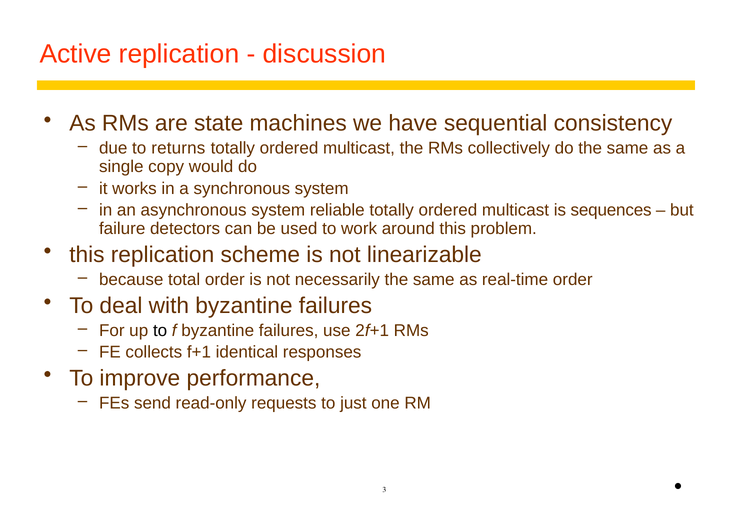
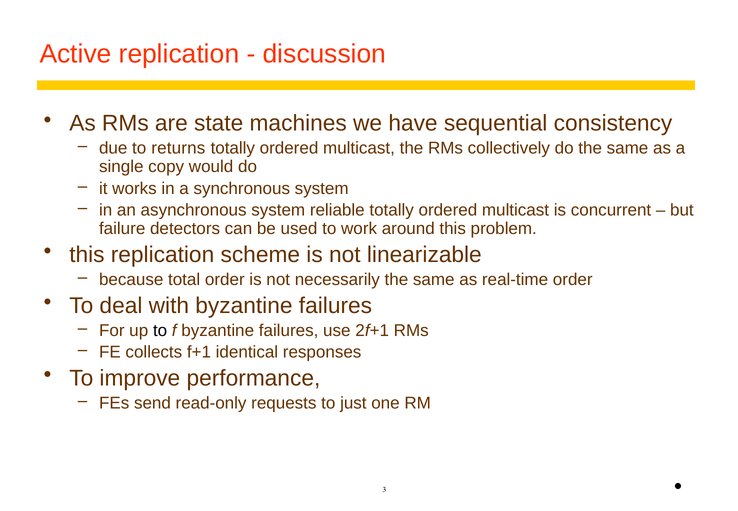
sequences: sequences -> concurrent (611, 210)
